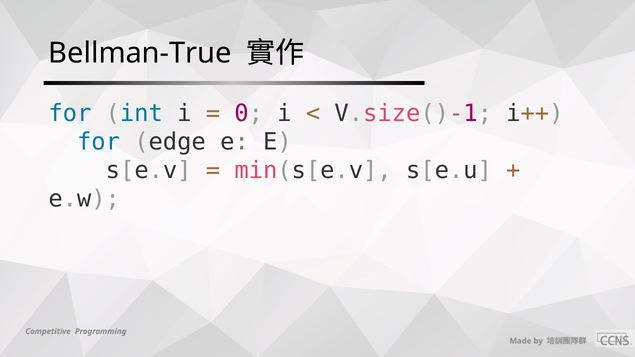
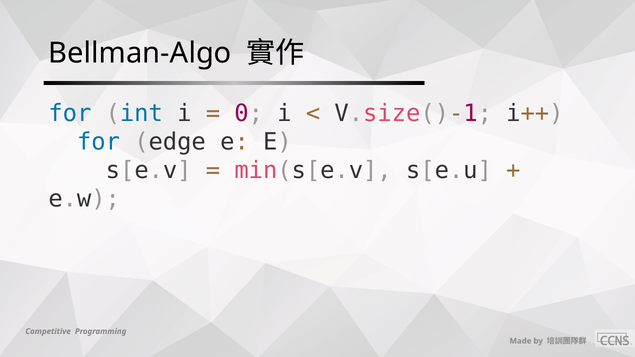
Bellman-True: Bellman-True -> Bellman-Algo (140, 53)
